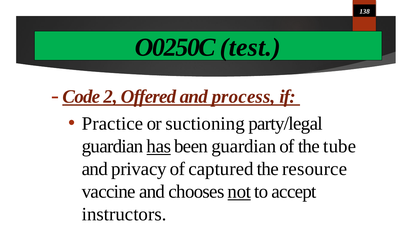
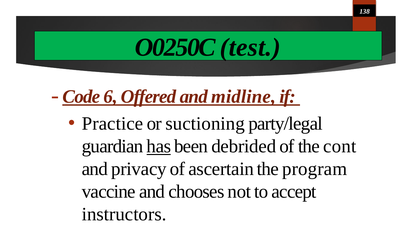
2: 2 -> 6 (111, 97)
process: process -> midline (244, 97)
been guardian: guardian -> debrided (244, 146)
tube: tube -> cont (340, 146)
captured: captured -> ascertain (221, 169)
resource: resource -> program (315, 169)
not underline: present -> none (239, 191)
